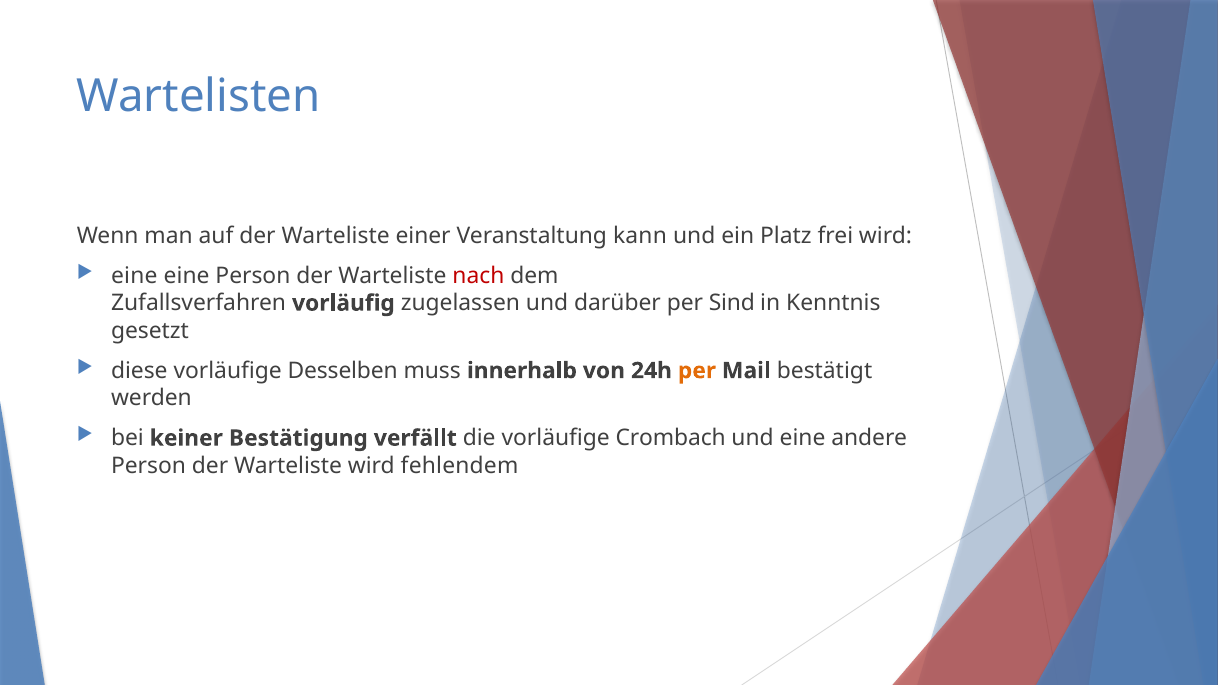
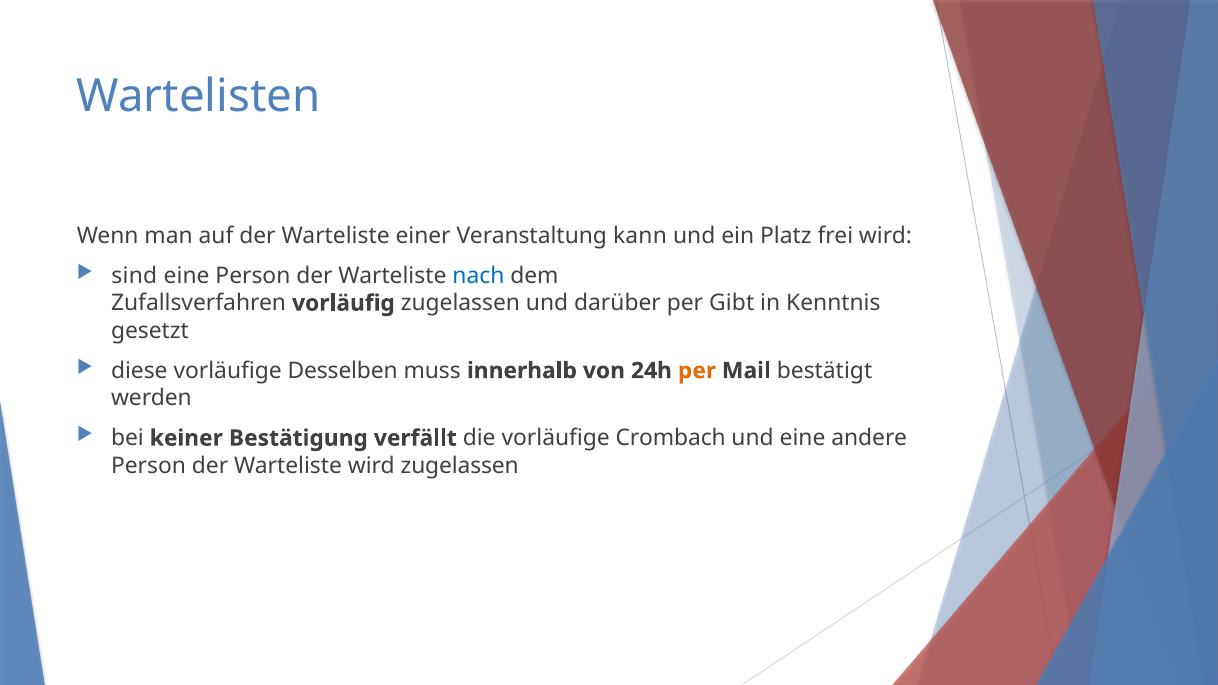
eine: eine -> sind (134, 276)
nach colour: red -> blue (478, 276)
Sind: Sind -> Gibt (732, 303)
wird fehlendem: fehlendem -> zugelassen (460, 466)
